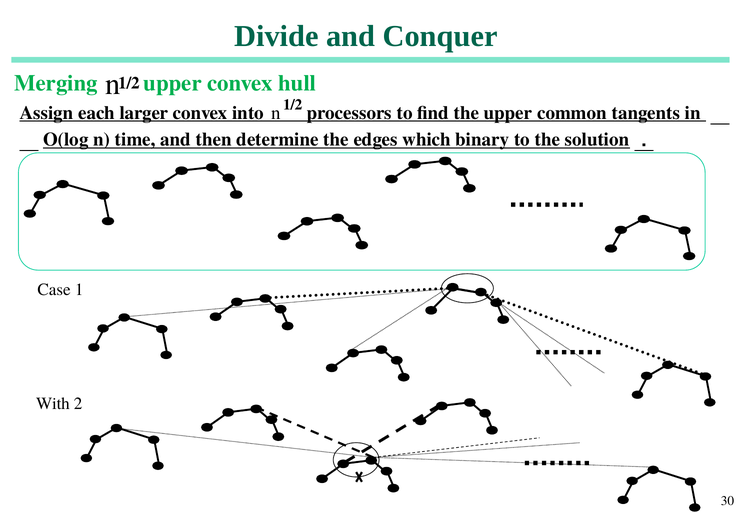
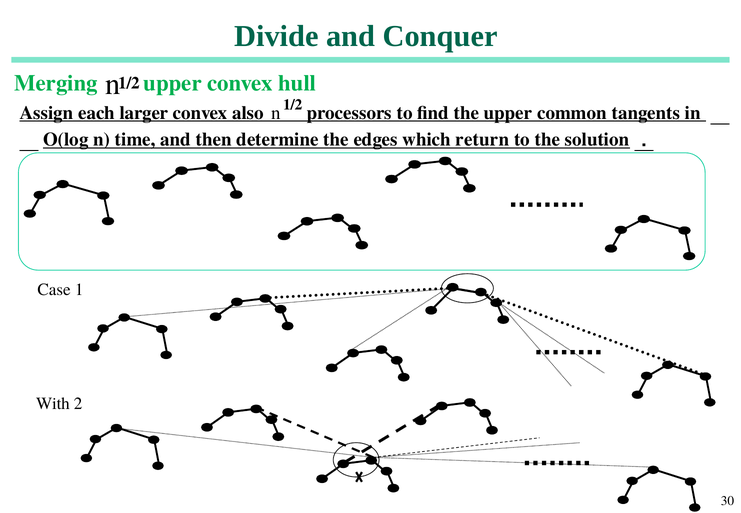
into: into -> also (248, 113)
binary: binary -> return (482, 140)
